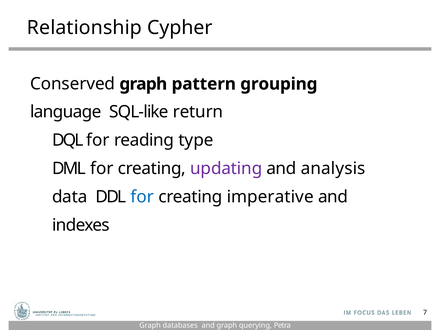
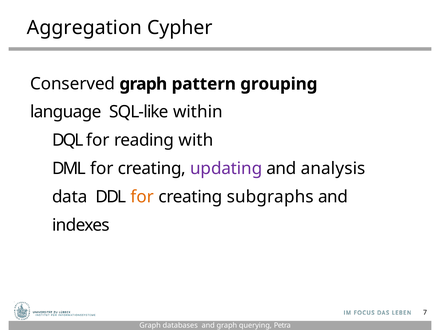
Relationship: Relationship -> Aggregation (84, 28)
return: return -> within (198, 112)
type: type -> with (196, 140)
for colour: blue -> orange (142, 197)
imperative: imperative -> subgraphs (270, 197)
